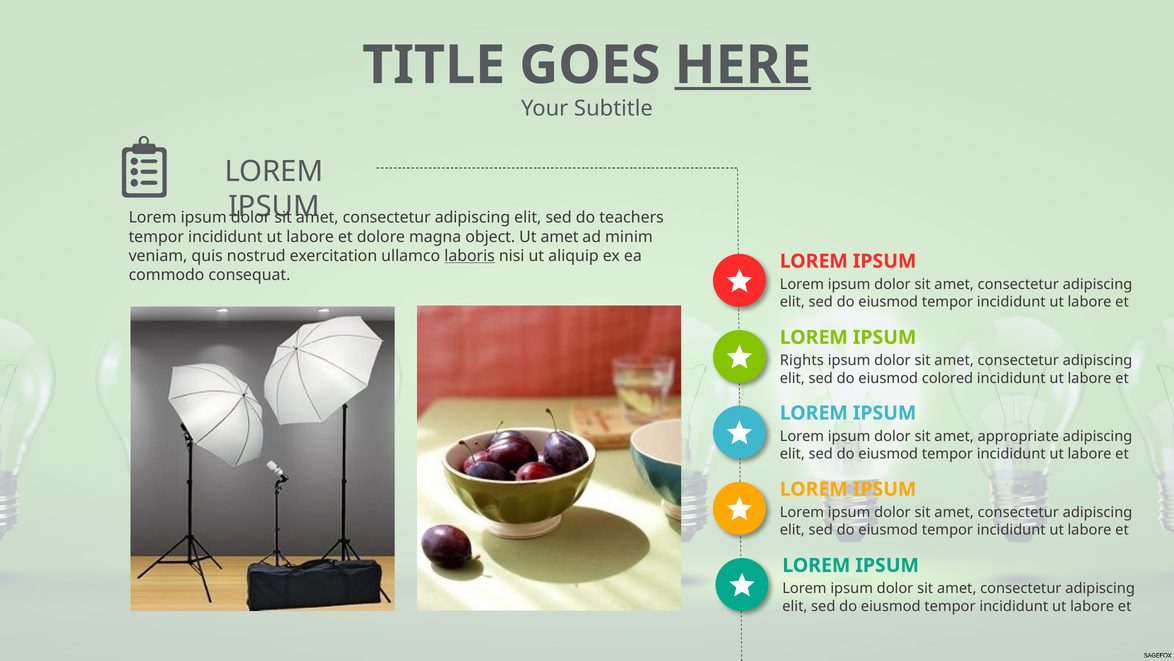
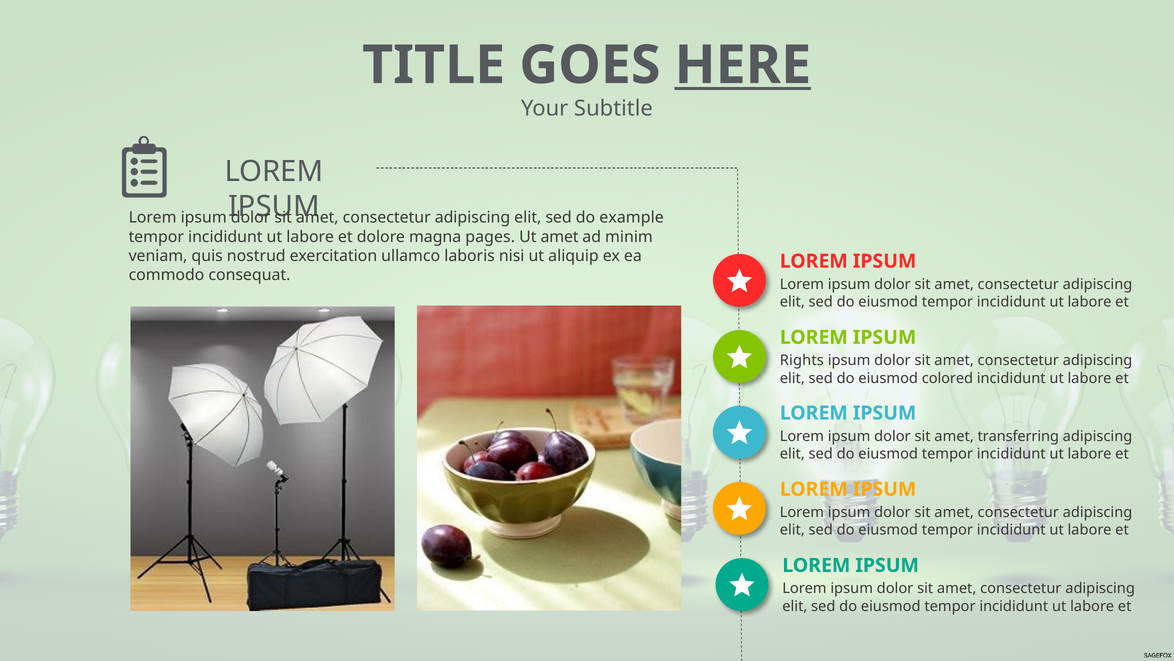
teachers: teachers -> example (632, 217)
object: object -> pages (490, 237)
laboris underline: present -> none (470, 256)
appropriate: appropriate -> transferring (1018, 436)
